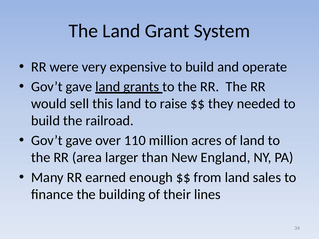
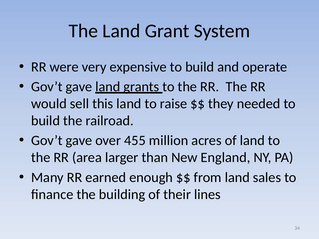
110: 110 -> 455 (135, 141)
